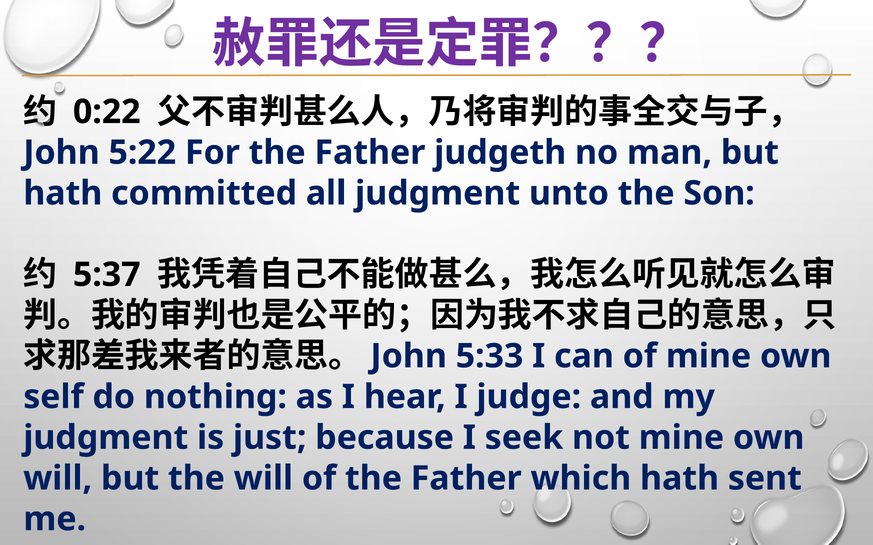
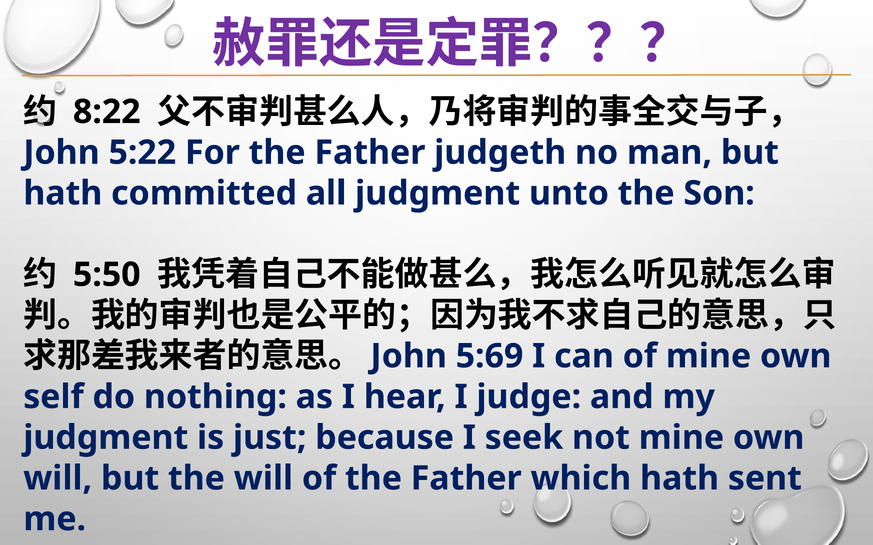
0:22: 0:22 -> 8:22 (107, 112)
5:37: 5:37 -> 5:50 (107, 275)
5:33: 5:33 -> 5:69 (490, 357)
